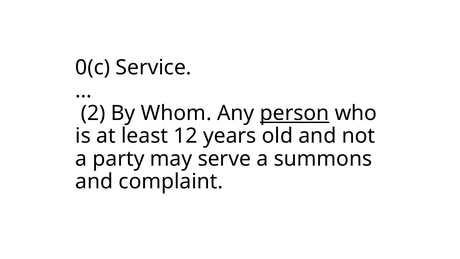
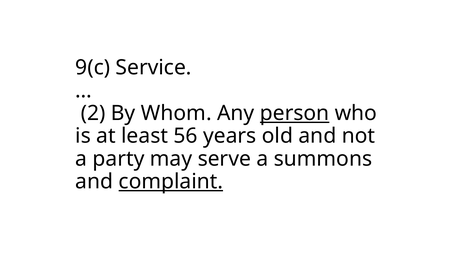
0(c: 0(c -> 9(c (93, 68)
12: 12 -> 56 (186, 136)
complaint underline: none -> present (171, 181)
